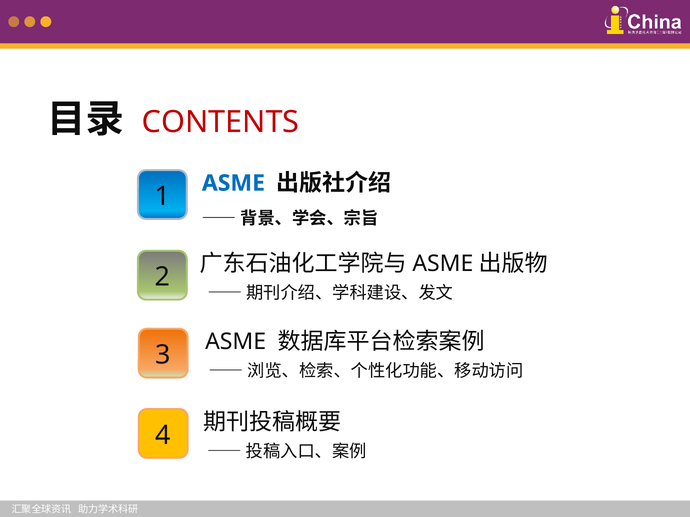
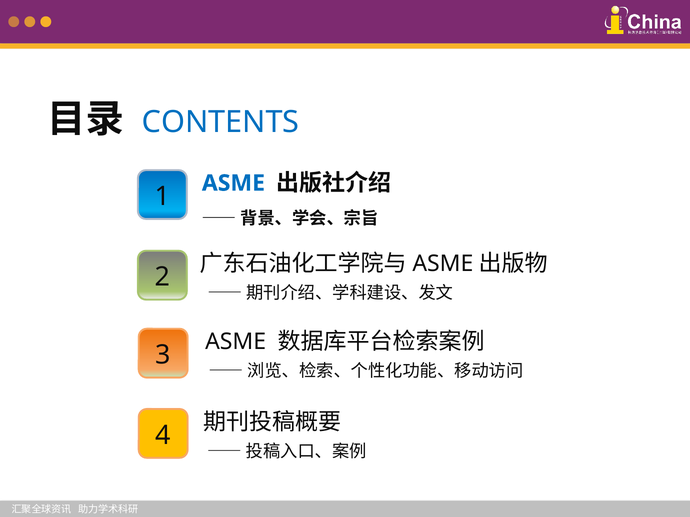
CONTENTS colour: red -> blue (221, 122)
